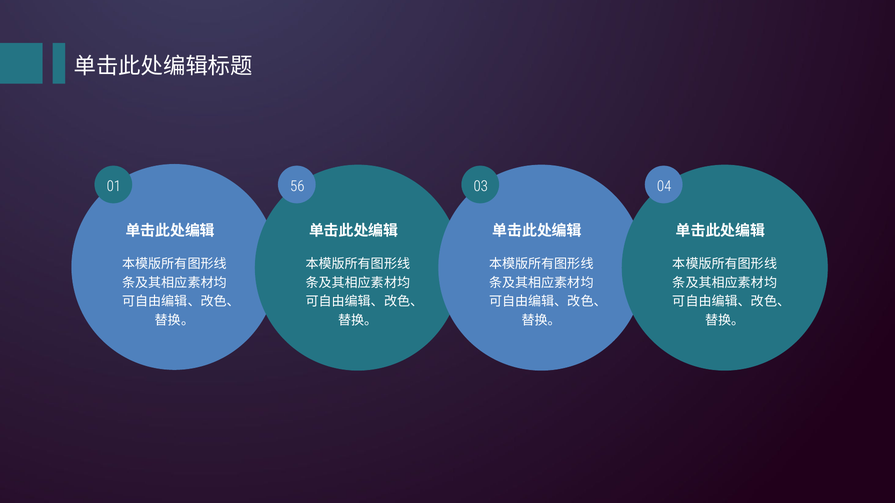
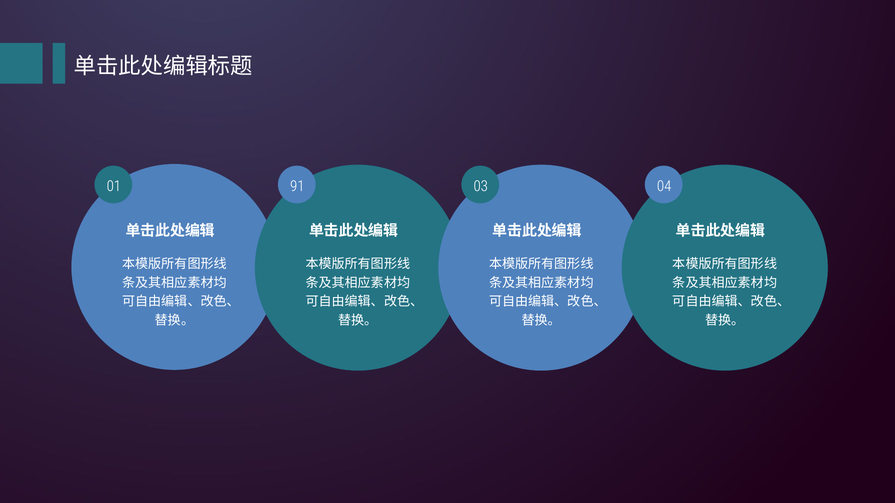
56: 56 -> 91 (297, 187)
